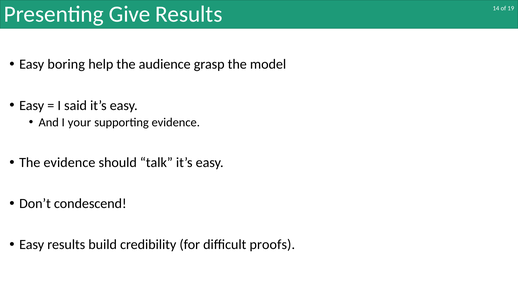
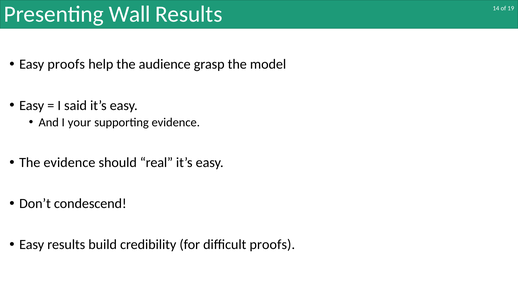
Give: Give -> Wall (130, 14)
Easy boring: boring -> proofs (66, 64)
talk: talk -> real (156, 163)
